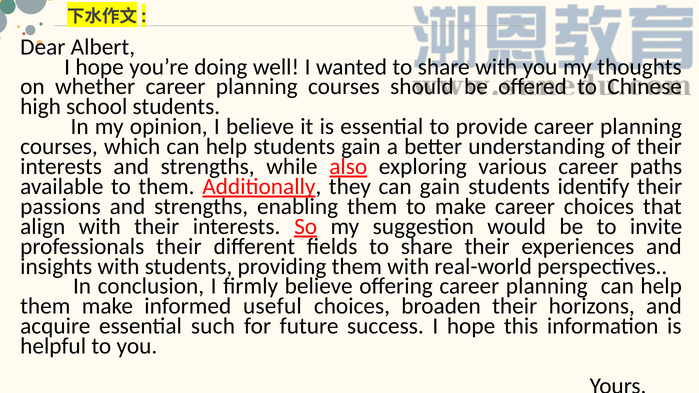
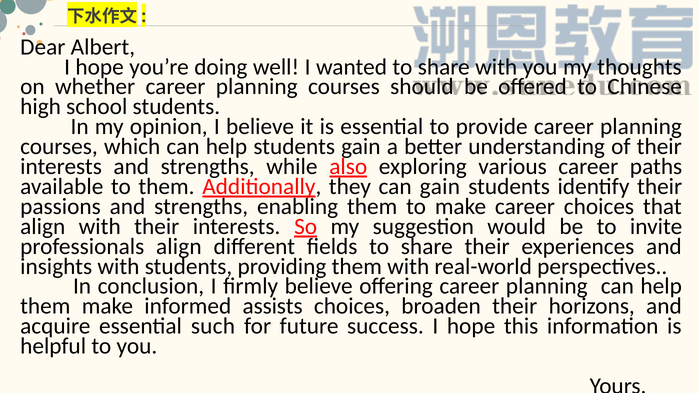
professionals their: their -> align (179, 246)
useful: useful -> assists (273, 306)
